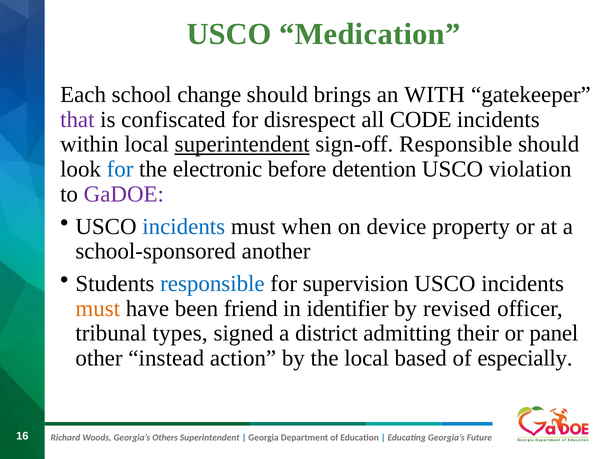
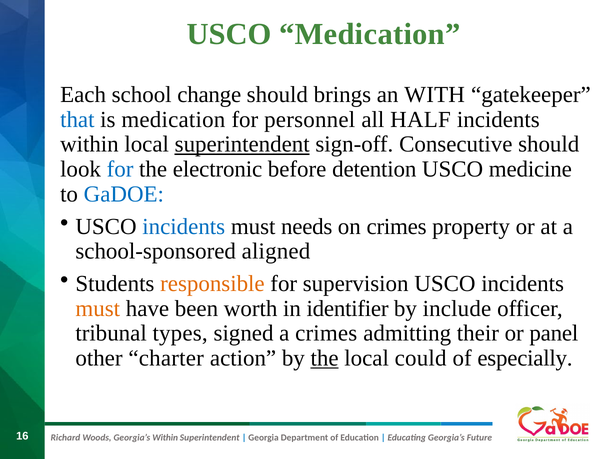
that colour: purple -> blue (77, 120)
is confiscated: confiscated -> medication (173, 120)
disrespect: disrespect -> personnel (310, 120)
CODE: CODE -> HALF (421, 120)
sign-off Responsible: Responsible -> Consecutive (456, 144)
violation: violation -> medicine (530, 169)
GaDOE colour: purple -> blue (124, 194)
when: when -> needs (307, 226)
on device: device -> crimes (397, 226)
another: another -> aligned (276, 251)
responsible colour: blue -> orange (212, 284)
friend: friend -> worth (251, 309)
revised: revised -> include (457, 309)
a district: district -> crimes (326, 333)
instead: instead -> charter (166, 358)
the underline: none -> present (325, 358)
based: based -> could (421, 358)
Others: Others -> Within (165, 438)
